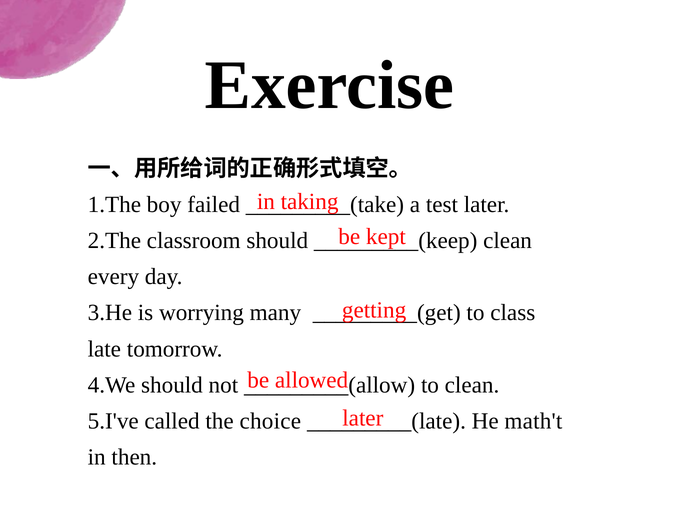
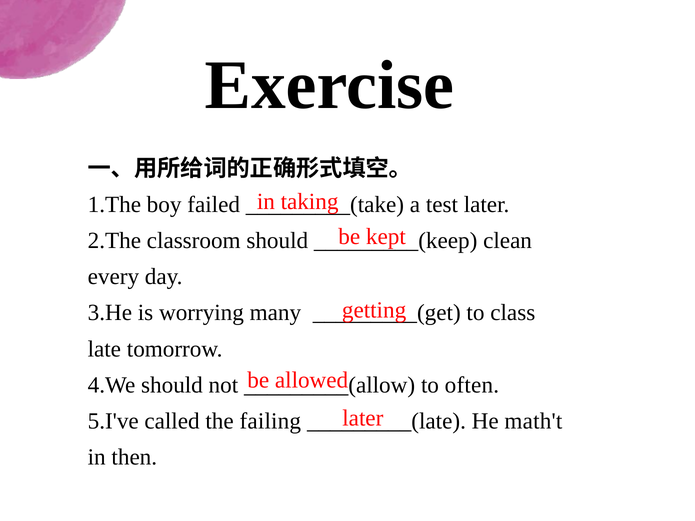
to clean: clean -> often (472, 385)
choice: choice -> failing (270, 421)
